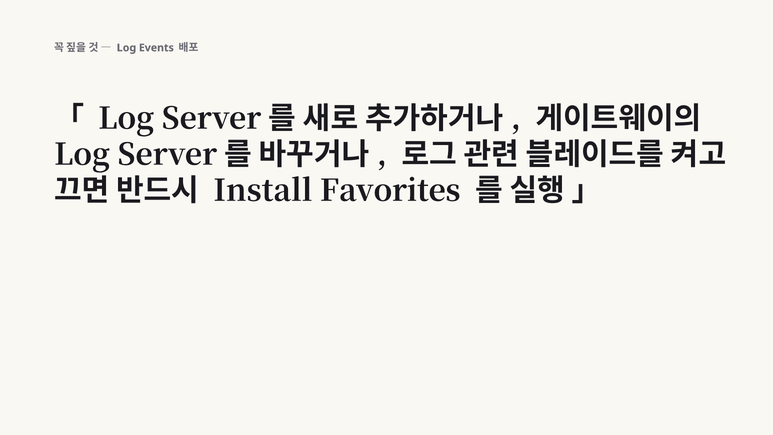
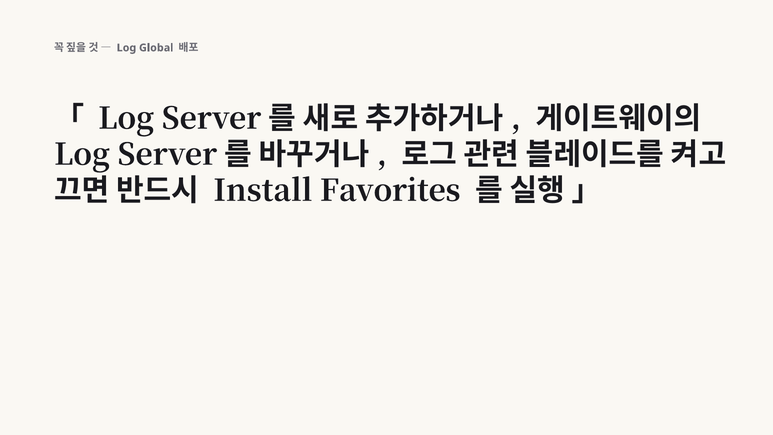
Events: Events -> Global (156, 48)
